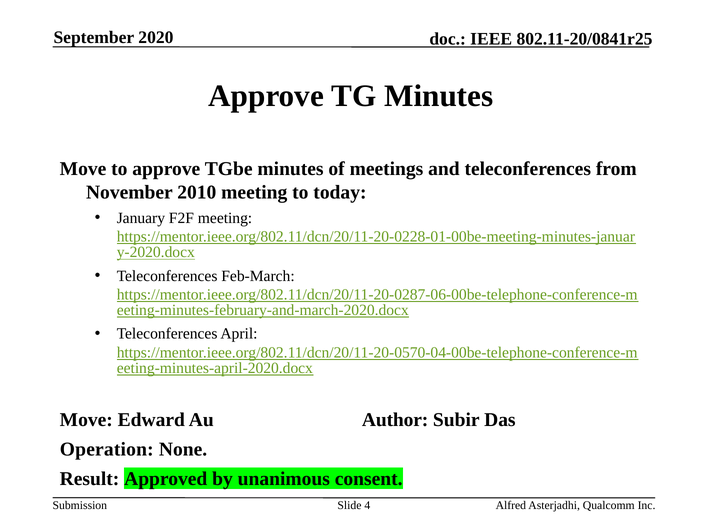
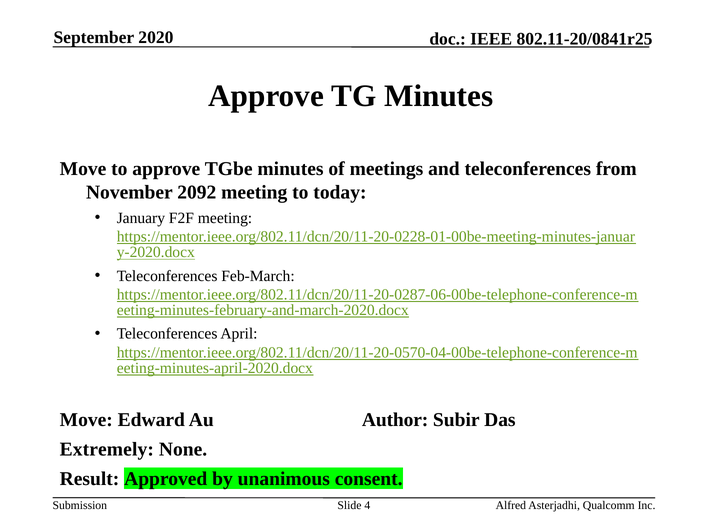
2010: 2010 -> 2092 (197, 192)
Operation: Operation -> Extremely (107, 449)
